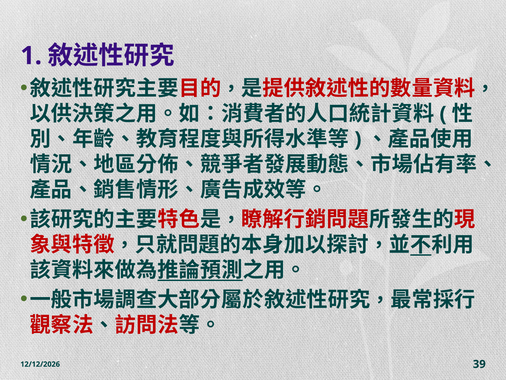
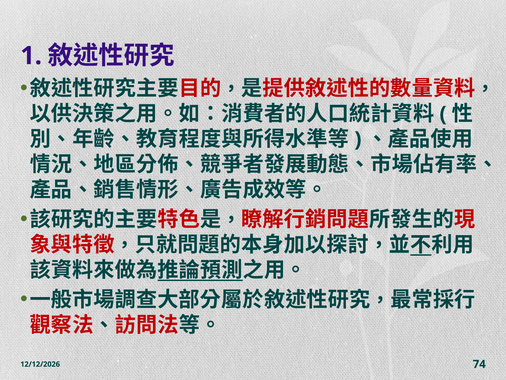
39: 39 -> 74 (479, 364)
